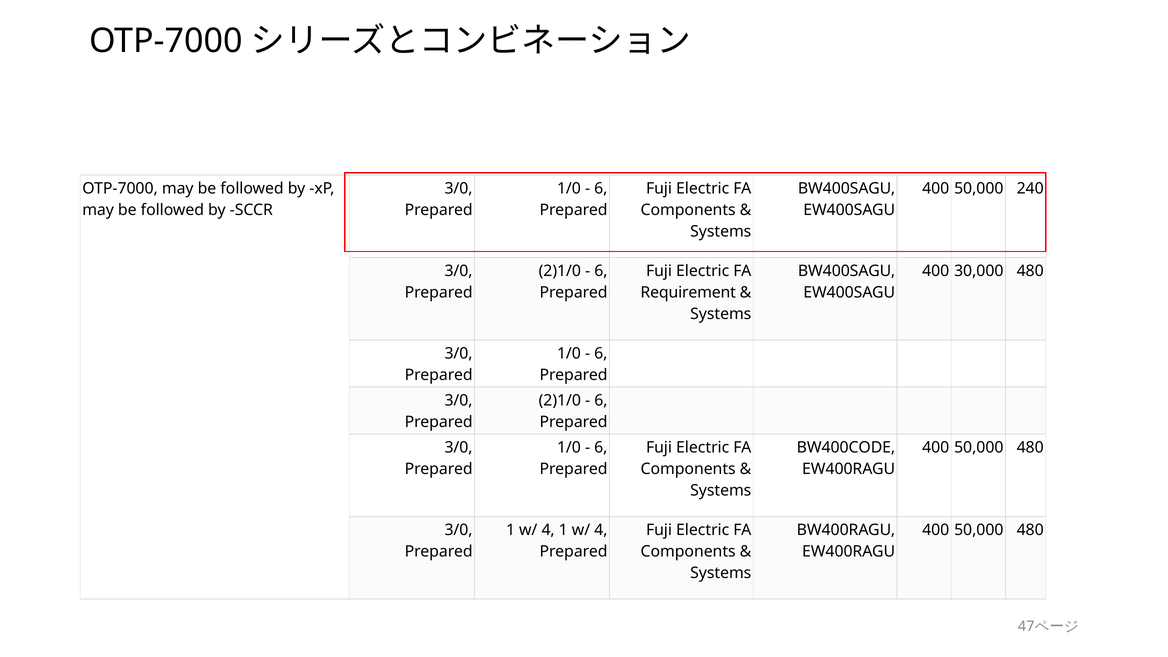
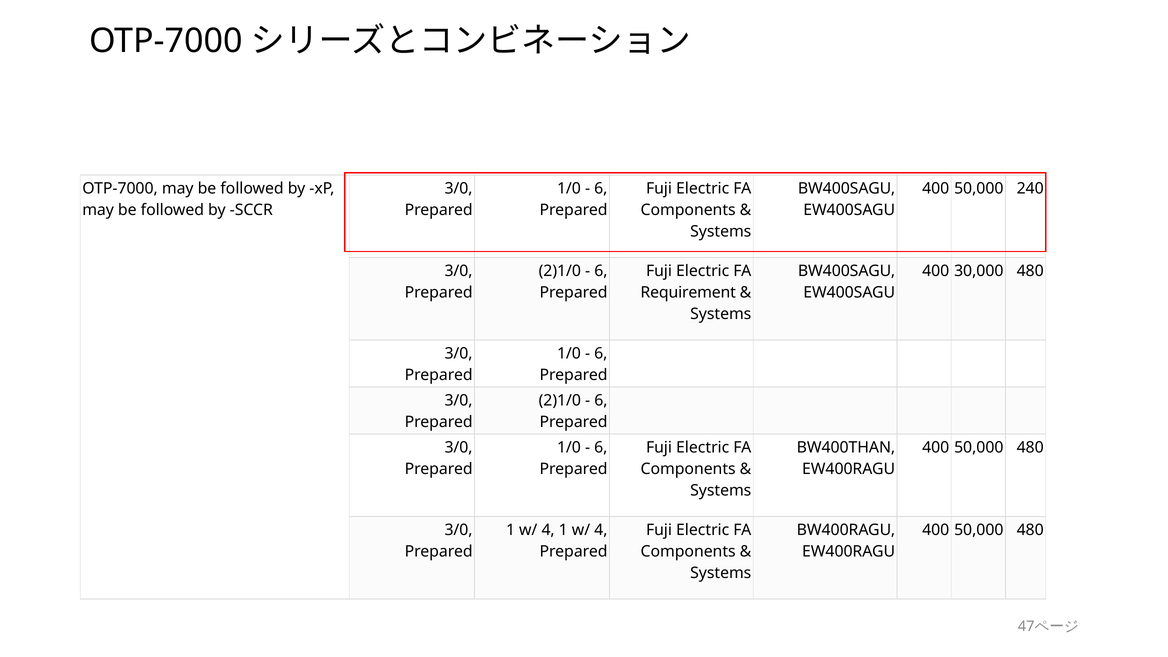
BW400CODE: BW400CODE -> BW400THAN (846, 448)
